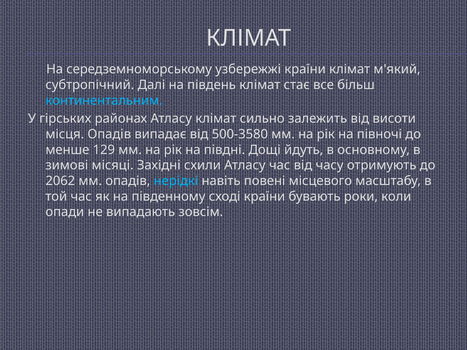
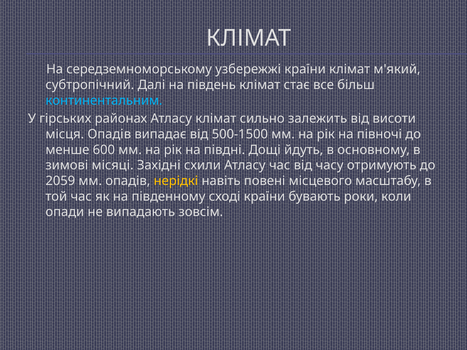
500-3580: 500-3580 -> 500-1500 (240, 134)
129: 129 -> 600 (104, 150)
2062: 2062 -> 2059 (60, 181)
нерідкі colour: light blue -> yellow (176, 181)
